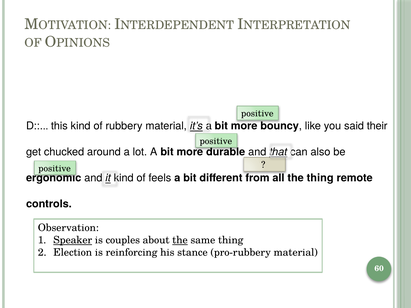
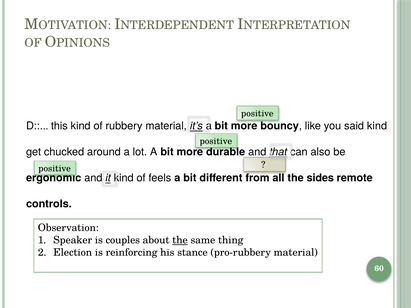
said their: their -> kind (377, 126)
the thing: thing -> sides (320, 178)
Speaker underline: present -> none (73, 240)
